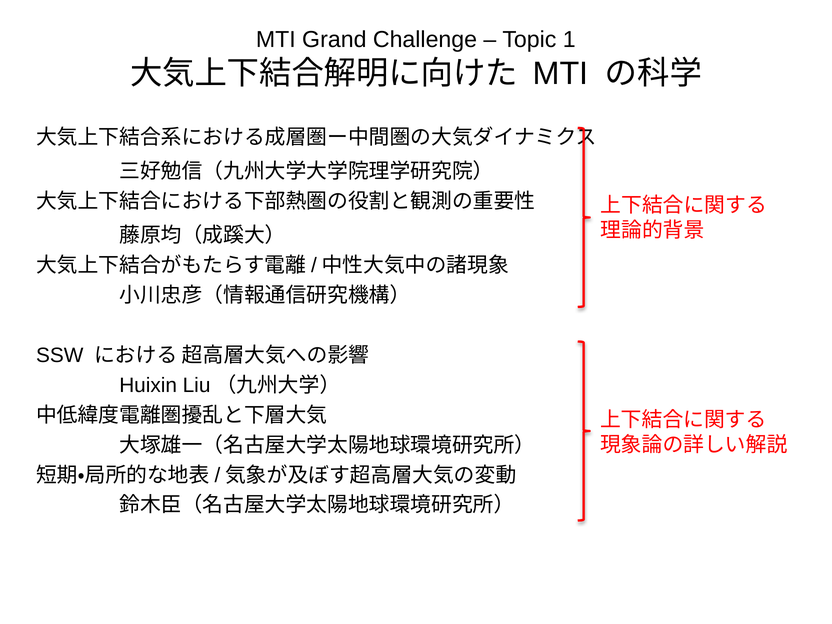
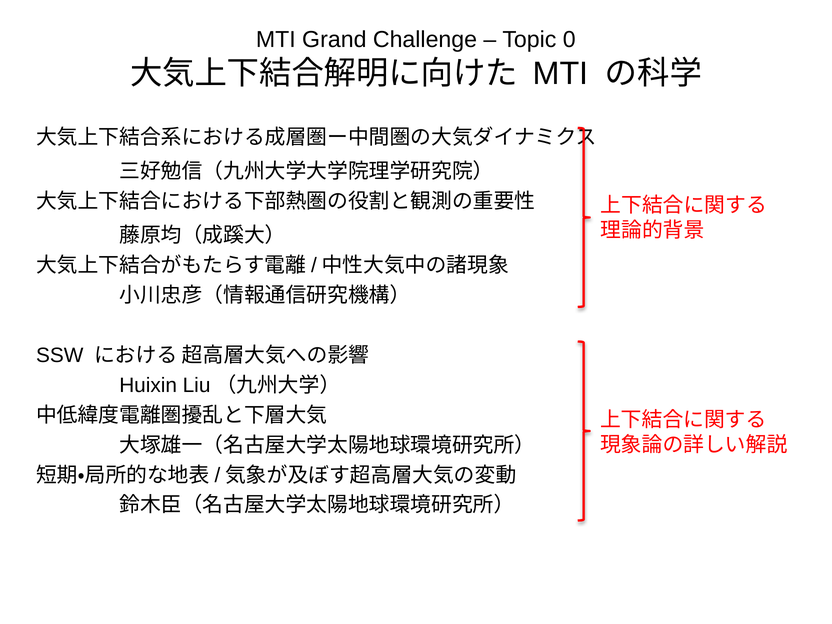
1: 1 -> 0 (569, 40)
